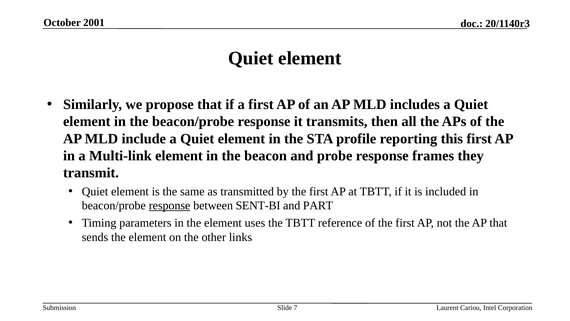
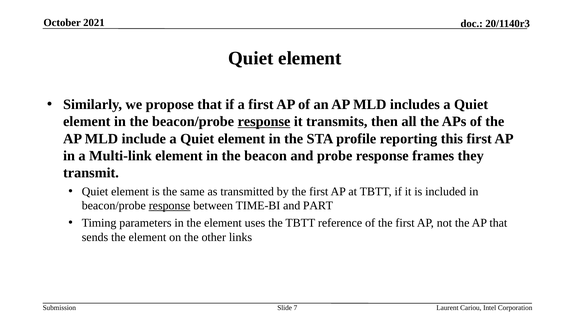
2001: 2001 -> 2021 (94, 23)
response underline: none -> present (264, 121)
SENT-BI: SENT-BI -> TIME-BI (258, 205)
